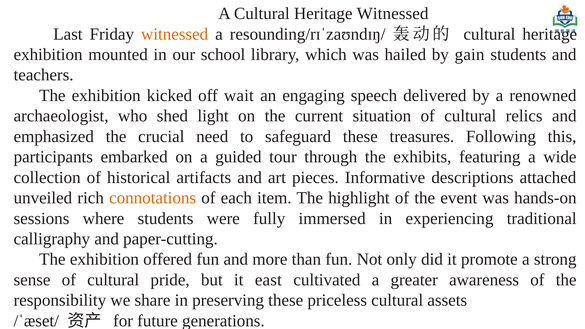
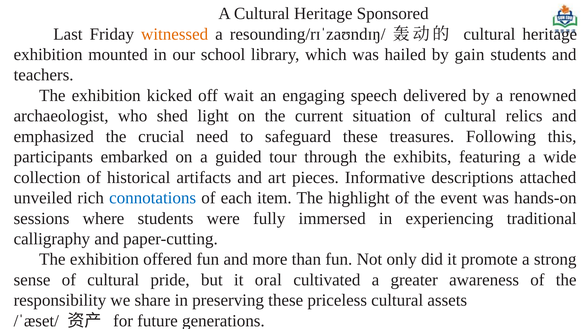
Heritage Witnessed: Witnessed -> Sponsored (393, 14)
connotations colour: orange -> blue (153, 198)
east: east -> oral (268, 280)
